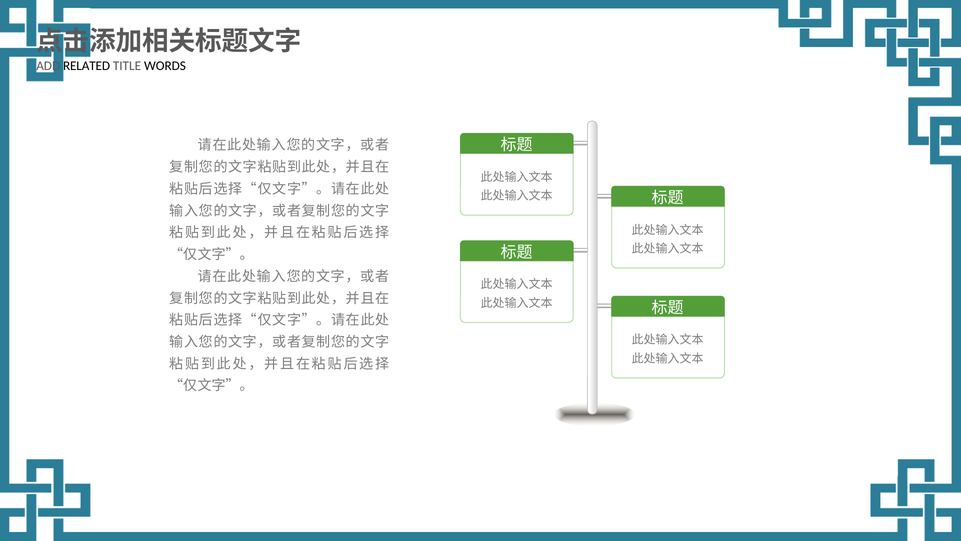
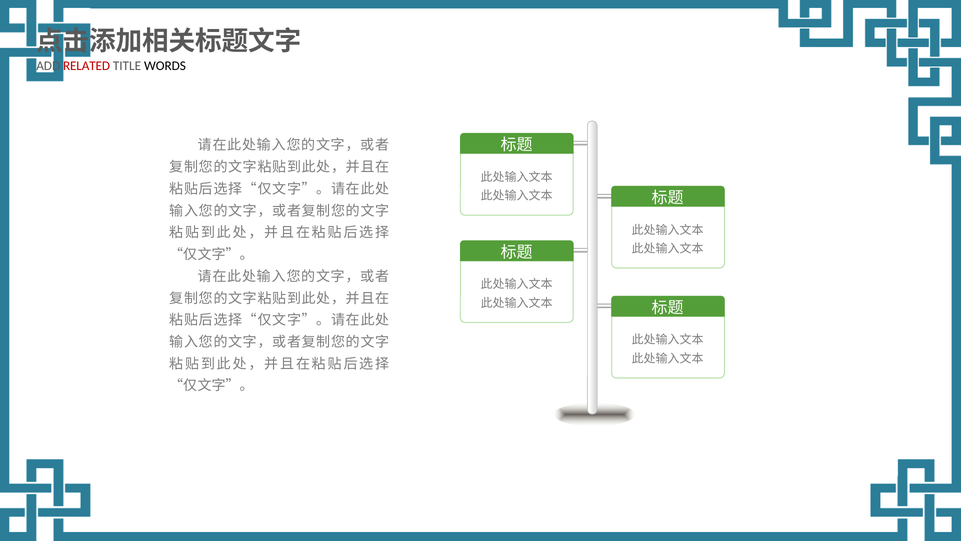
RELATED colour: black -> red (87, 66)
